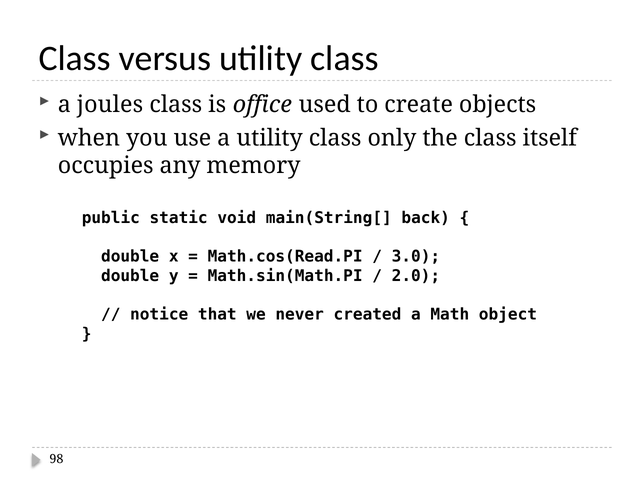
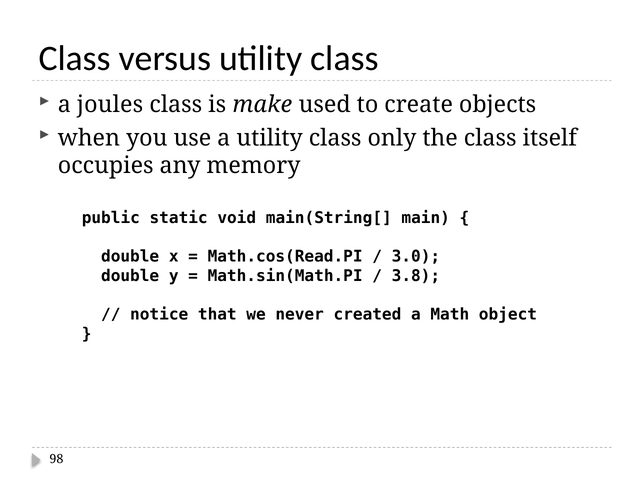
office: office -> make (262, 105)
back: back -> main (426, 218)
2.0: 2.0 -> 3.8 (416, 276)
